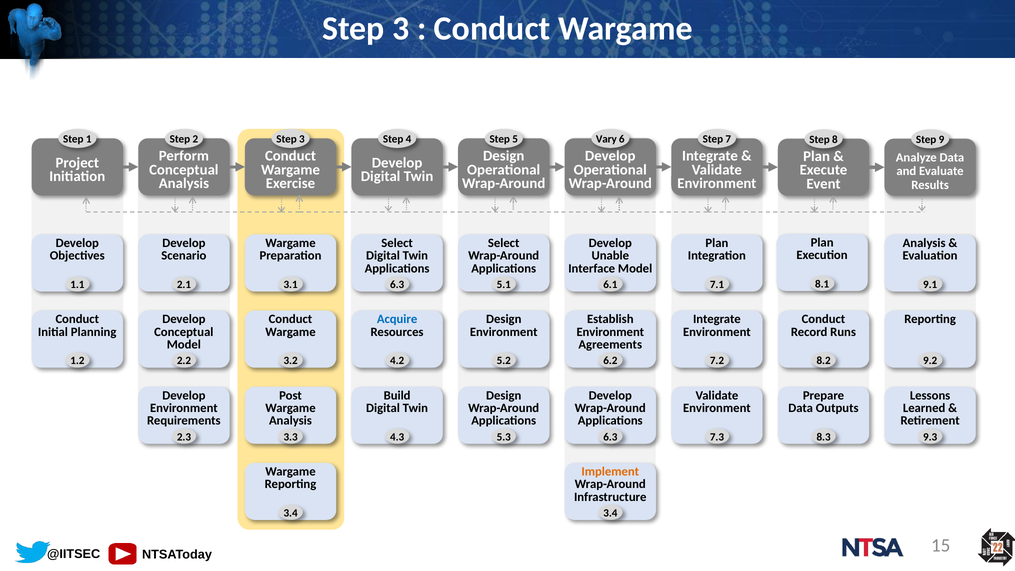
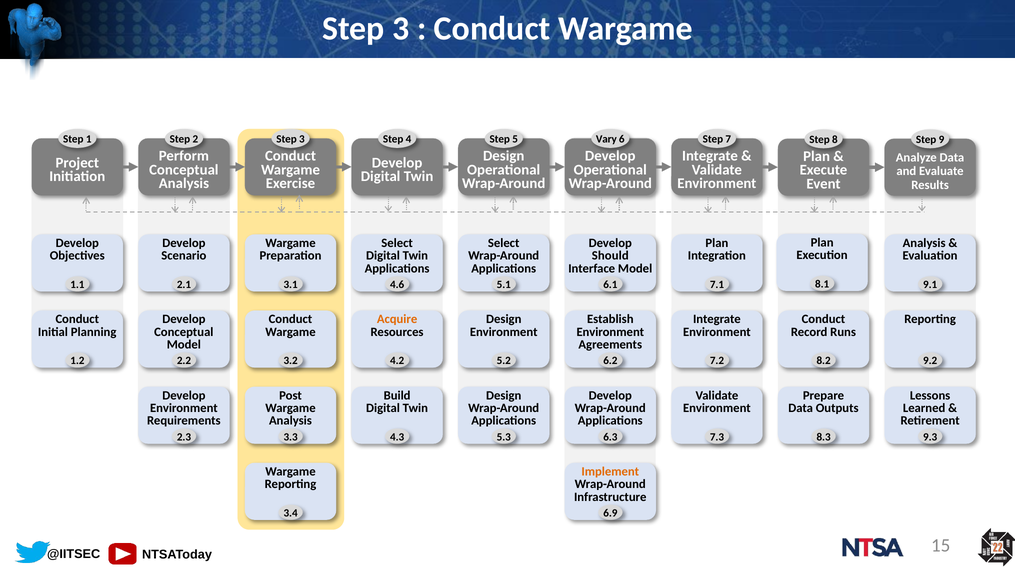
Unable: Unable -> Should (610, 256)
6.3: 6.3 -> 4.6 (397, 285)
Acquire colour: blue -> orange (397, 319)
3.4: 3.4 -> 6.9 (610, 513)
